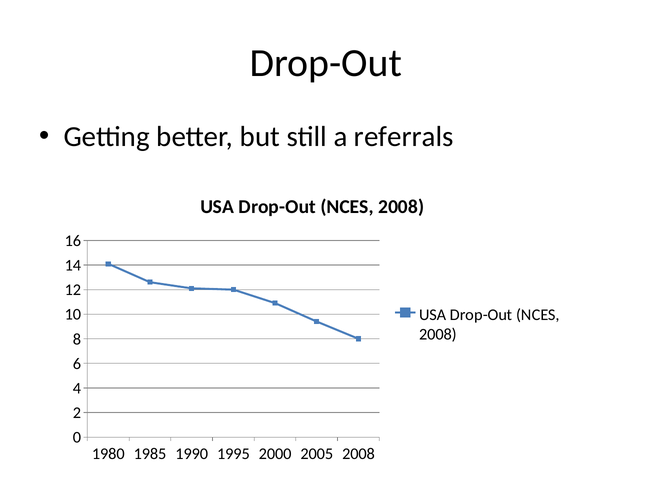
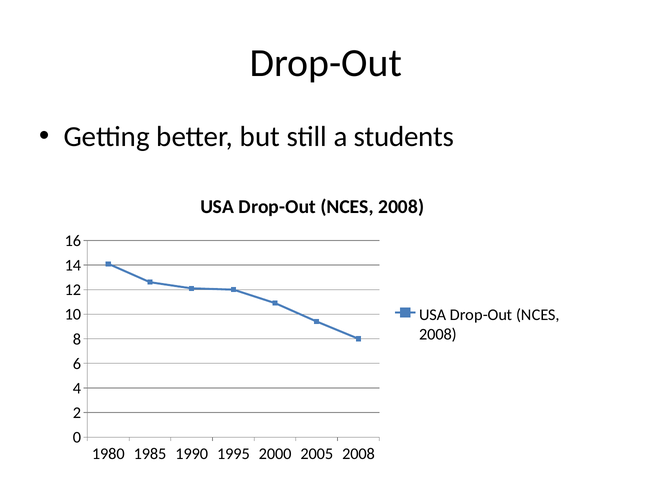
referrals: referrals -> students (404, 137)
